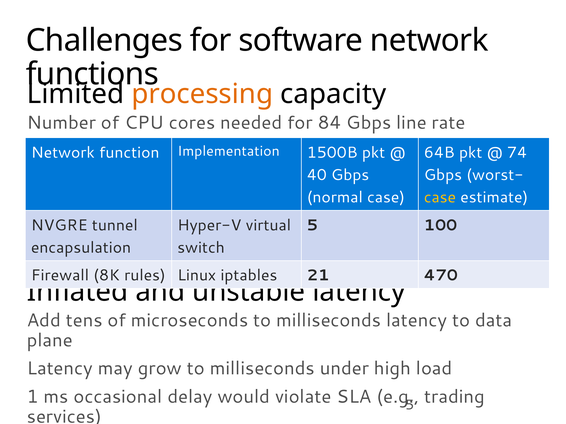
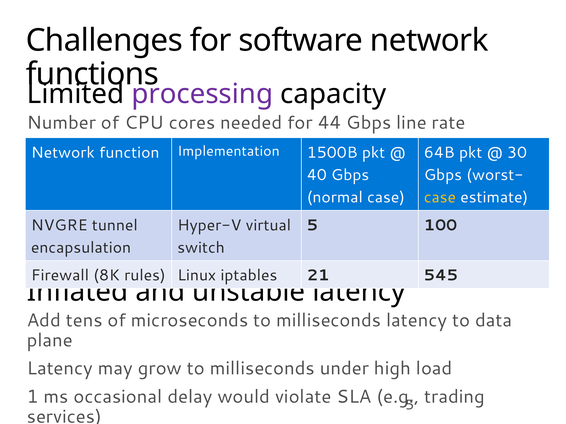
processing colour: orange -> purple (202, 94)
84: 84 -> 44 (330, 123)
74: 74 -> 30 (517, 153)
470: 470 -> 545 (441, 276)
